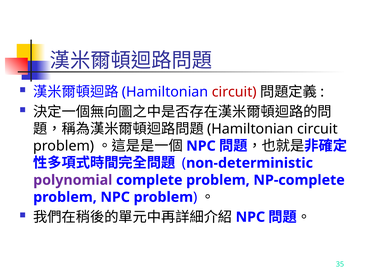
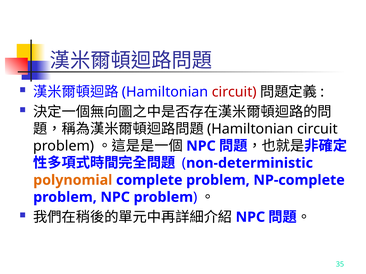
polynomial colour: purple -> orange (73, 180)
